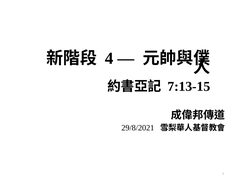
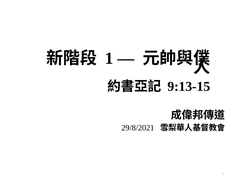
4: 4 -> 1 (109, 58)
7:13-15: 7:13-15 -> 9:13-15 (189, 87)
